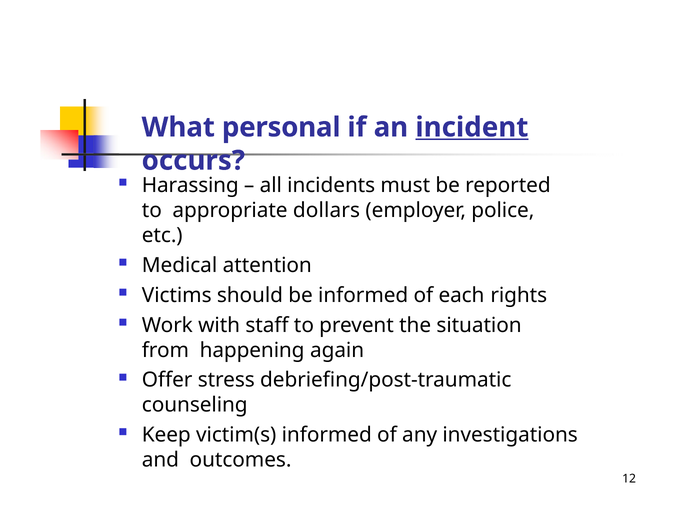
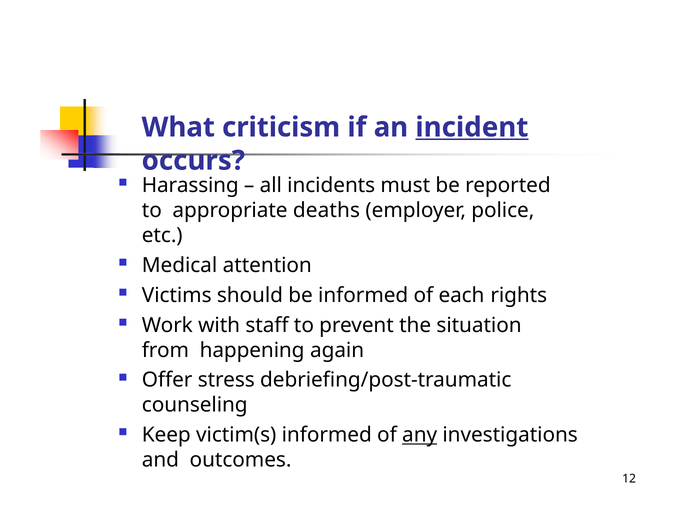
personal: personal -> criticism (281, 127)
dollars: dollars -> deaths (326, 211)
any underline: none -> present (420, 435)
